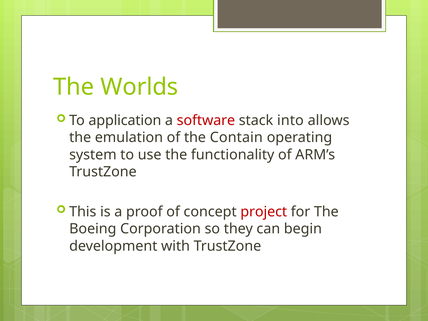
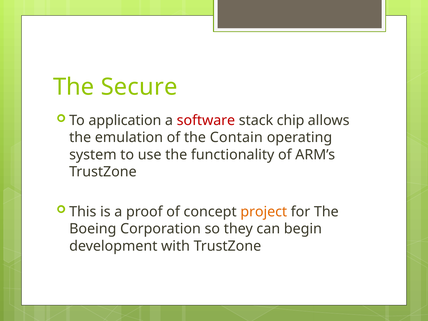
Worlds: Worlds -> Secure (139, 87)
into: into -> chip (291, 120)
project colour: red -> orange (264, 212)
